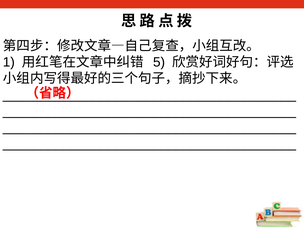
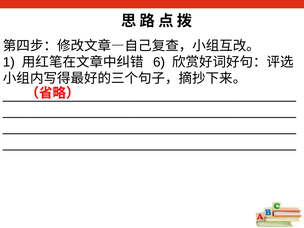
5: 5 -> 6 (159, 62)
